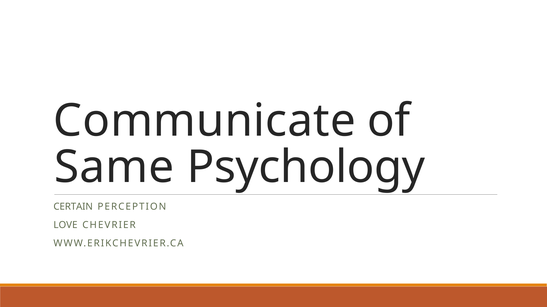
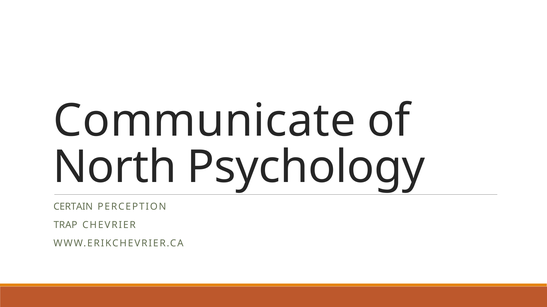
Same: Same -> North (115, 168)
LOVE: LOVE -> TRAP (65, 226)
